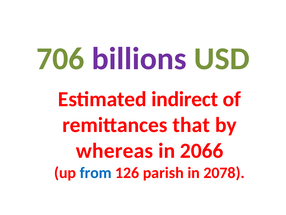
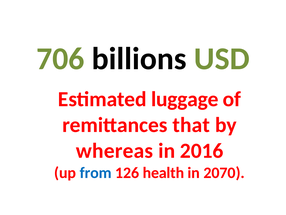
billions colour: purple -> black (139, 59)
indirect: indirect -> luggage (185, 99)
2066: 2066 -> 2016 (202, 151)
parish: parish -> health (163, 173)
2078: 2078 -> 2070 (224, 173)
